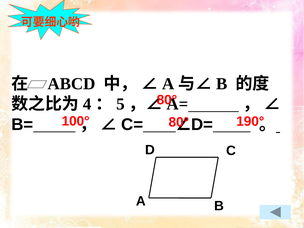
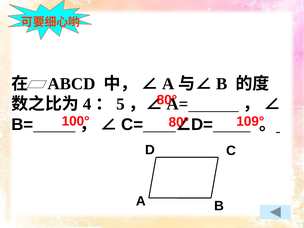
190°: 190° -> 109° (250, 121)
